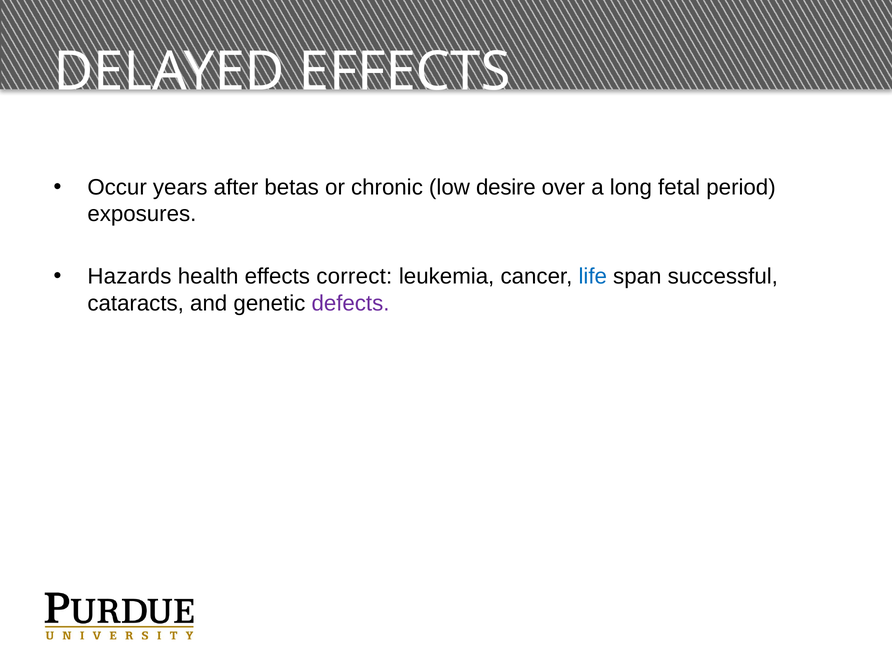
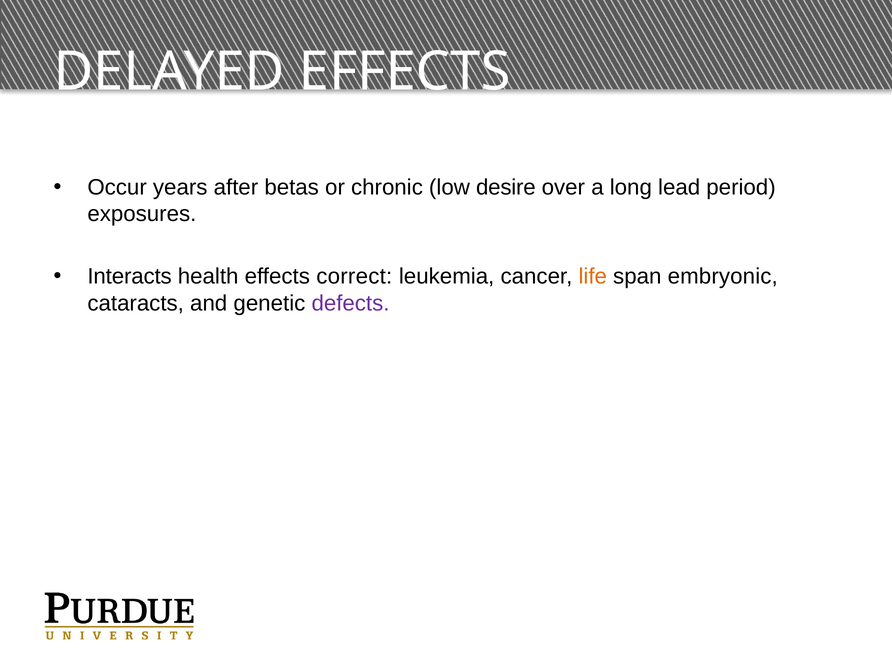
fetal: fetal -> lead (679, 187)
Hazards: Hazards -> Interacts (130, 277)
life colour: blue -> orange (593, 277)
successful: successful -> embryonic (723, 277)
